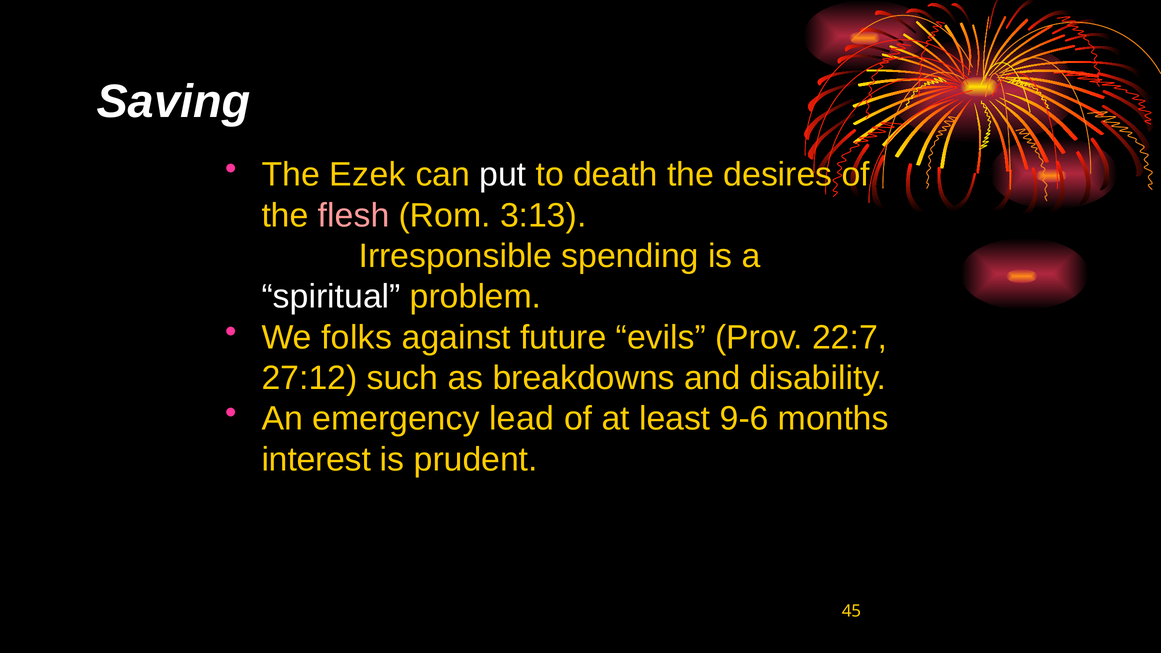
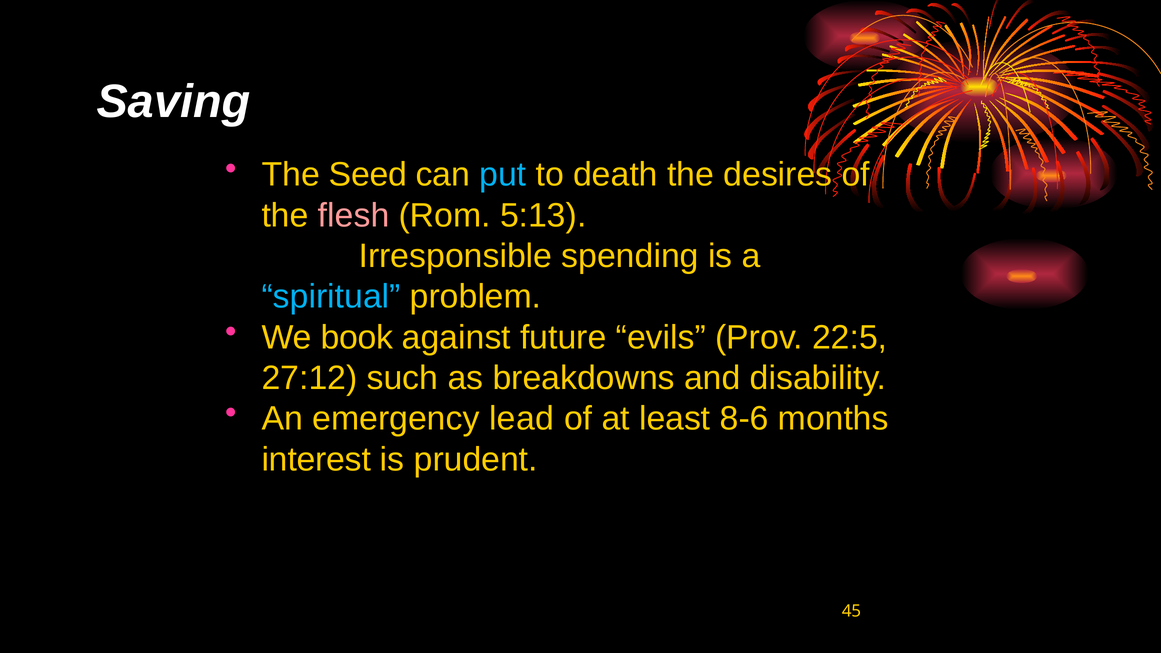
Ezek: Ezek -> Seed (368, 175)
put colour: white -> light blue (503, 175)
3:13: 3:13 -> 5:13 (543, 215)
spiritual colour: white -> light blue (331, 297)
folks: folks -> book (357, 337)
22:7: 22:7 -> 22:5 (850, 337)
9-6: 9-6 -> 8-6 (744, 419)
